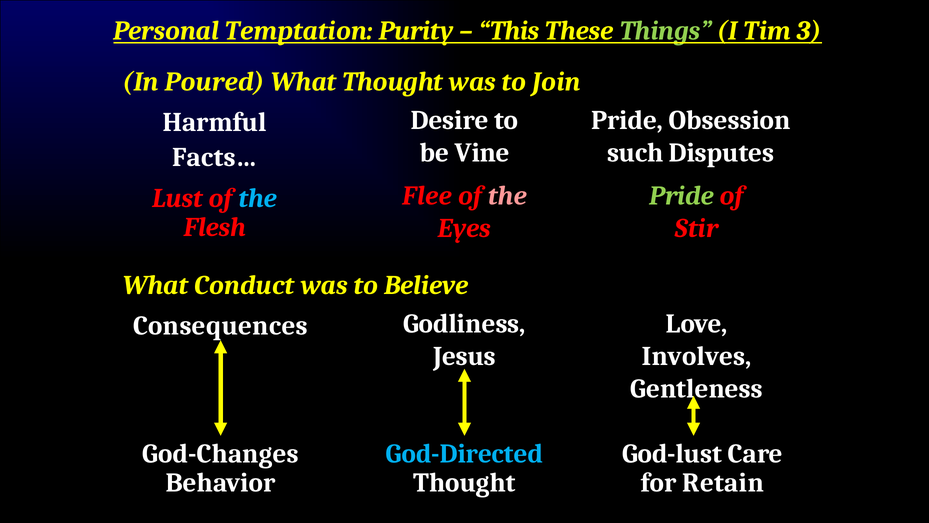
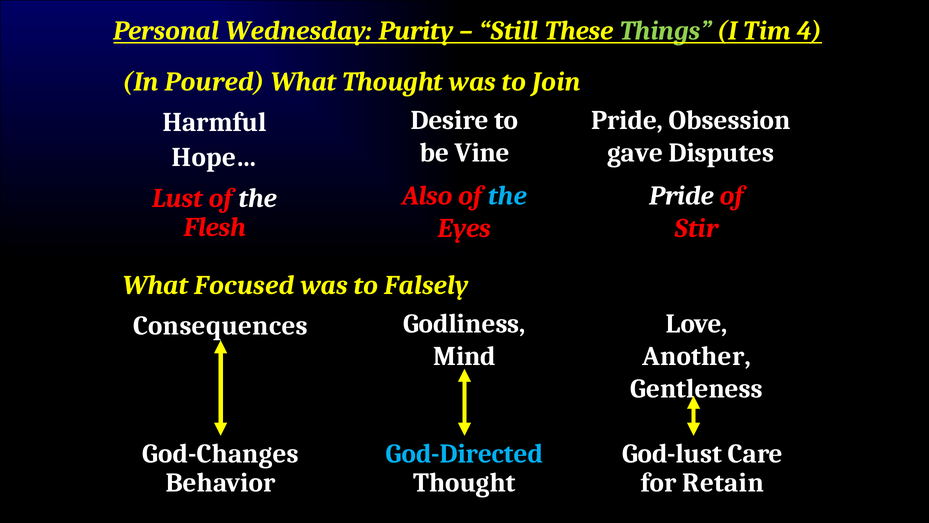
Temptation: Temptation -> Wednesday (299, 31)
This: This -> Still (509, 31)
3: 3 -> 4 (809, 31)
such: such -> gave (635, 153)
Facts…: Facts… -> Hope… (215, 157)
Flee: Flee -> Also (427, 196)
the colour: pink -> light blue (508, 196)
Pride colour: light green -> white (682, 196)
the colour: light blue -> white (258, 198)
Conduct: Conduct -> Focused (244, 285)
Believe: Believe -> Falsely (426, 285)
Jesus: Jesus -> Mind (465, 356)
Involves: Involves -> Another (697, 356)
